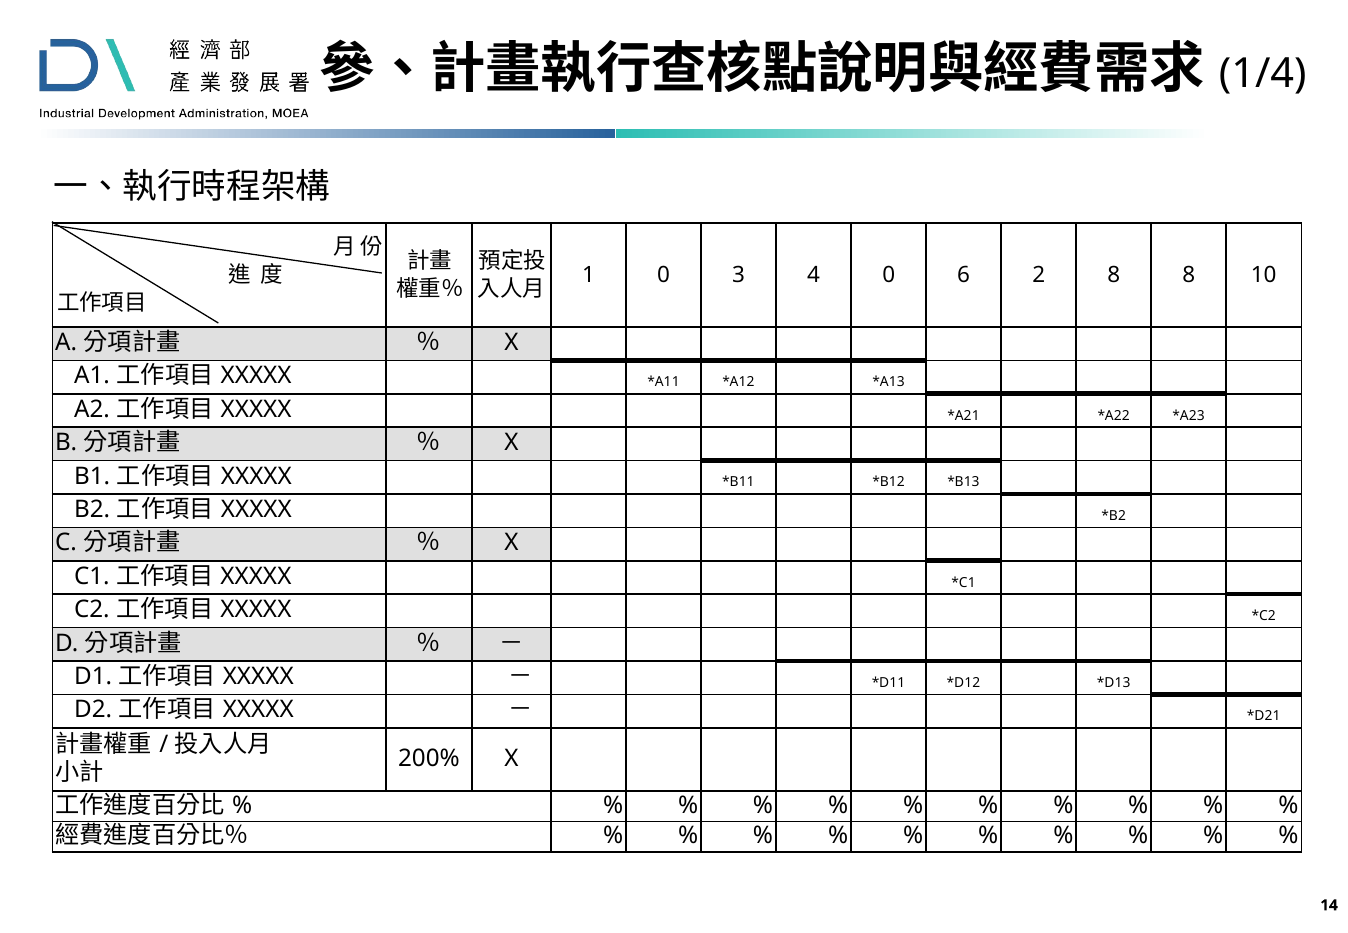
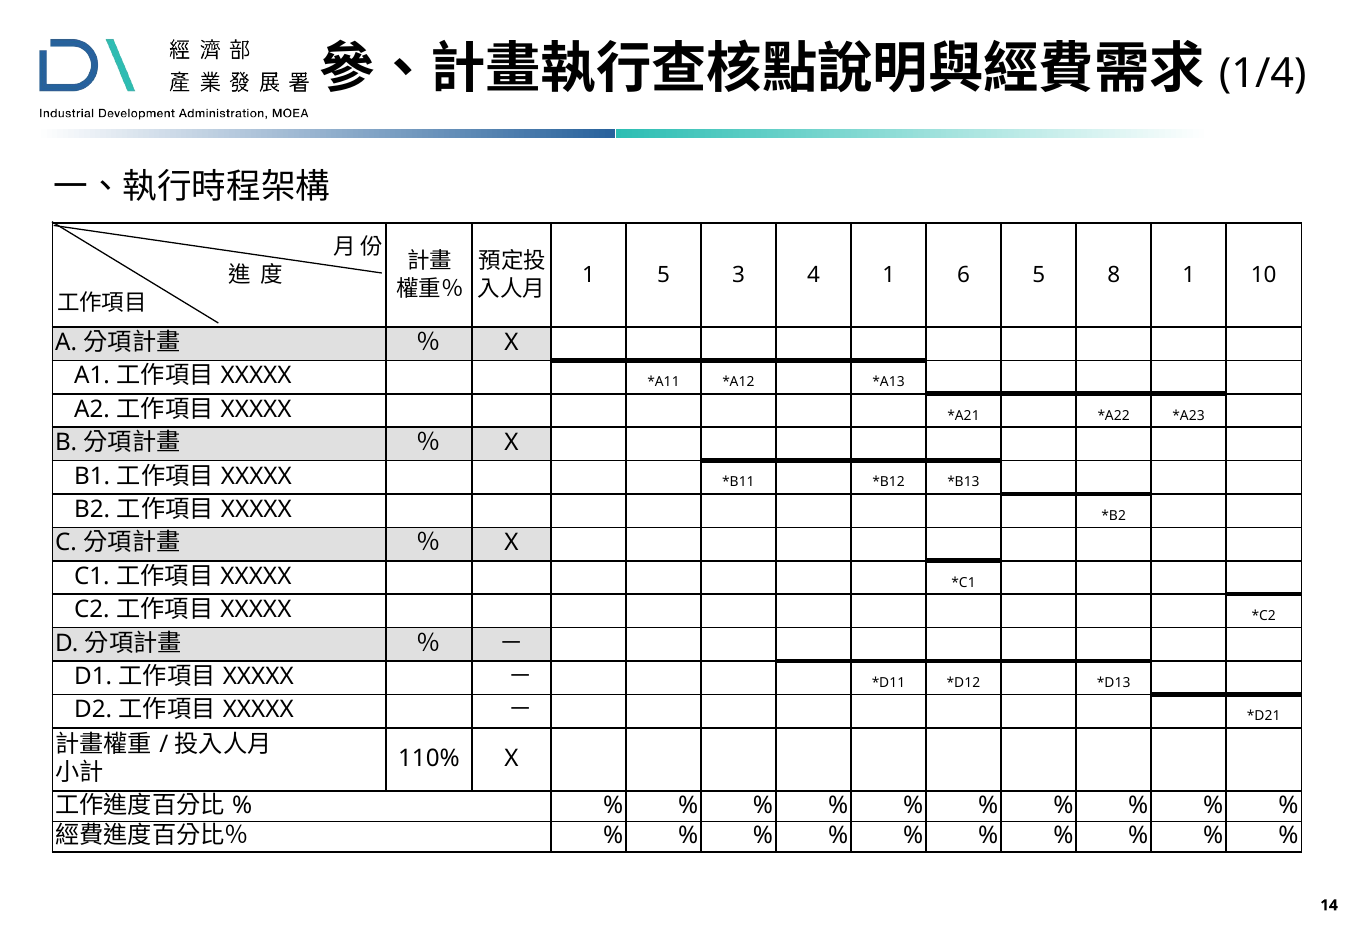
1 0: 0 -> 5 (664, 275)
4 0: 0 -> 1 (889, 275)
6 2: 2 -> 5 (1039, 275)
8 8: 8 -> 1 (1189, 275)
200%: 200% -> 110% (429, 758)
